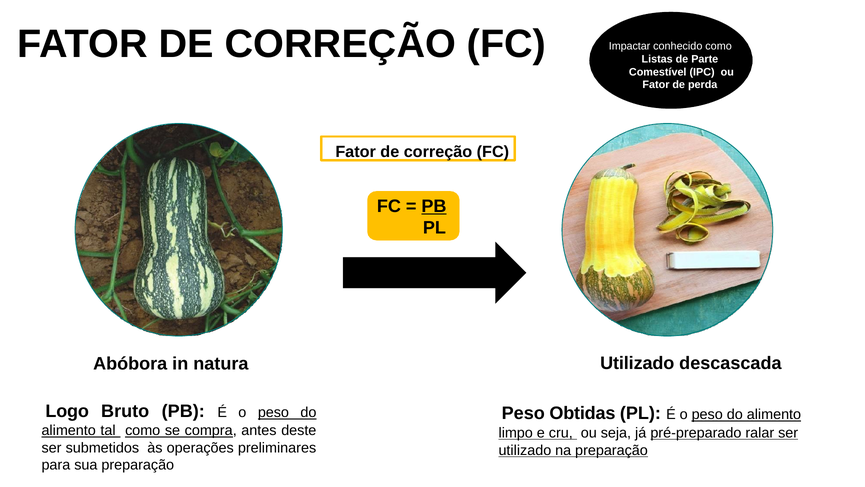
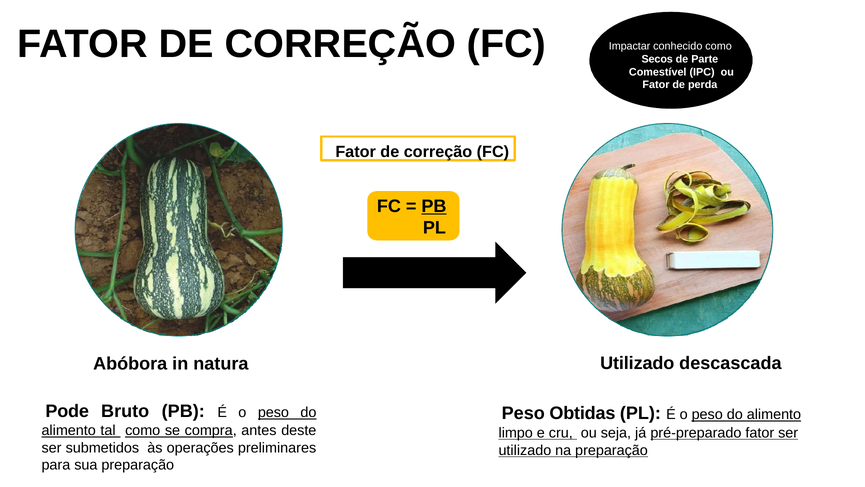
Listas: Listas -> Secos (657, 59)
Logo: Logo -> Pode (67, 411)
pré-preparado ralar: ralar -> fator (760, 432)
